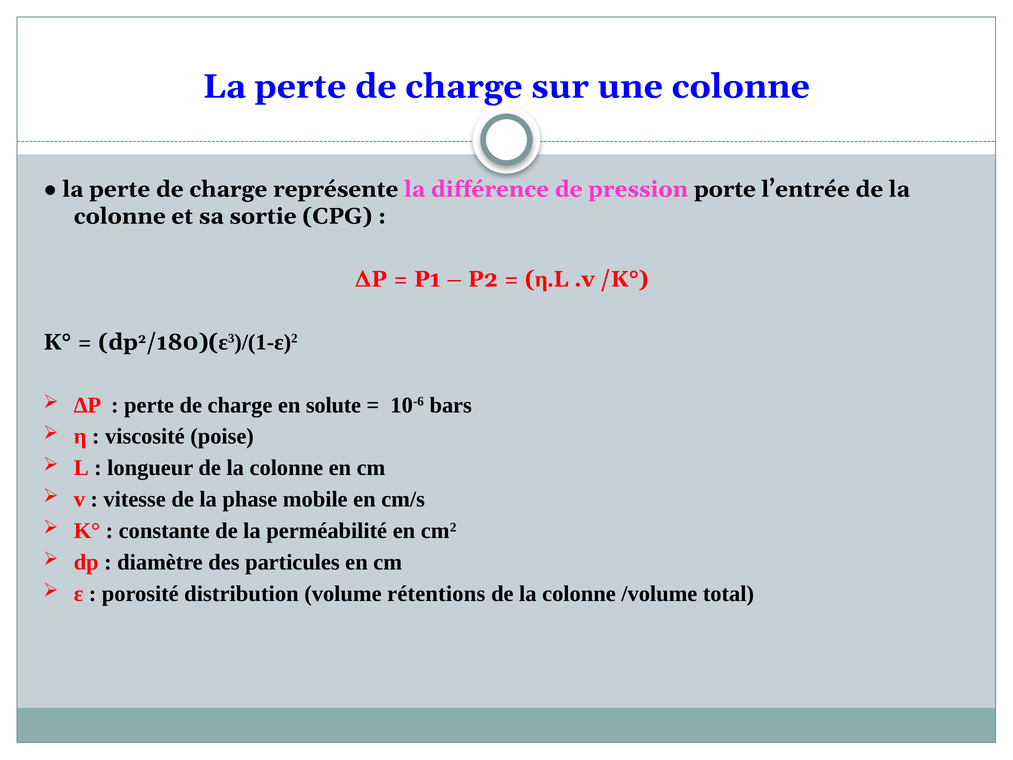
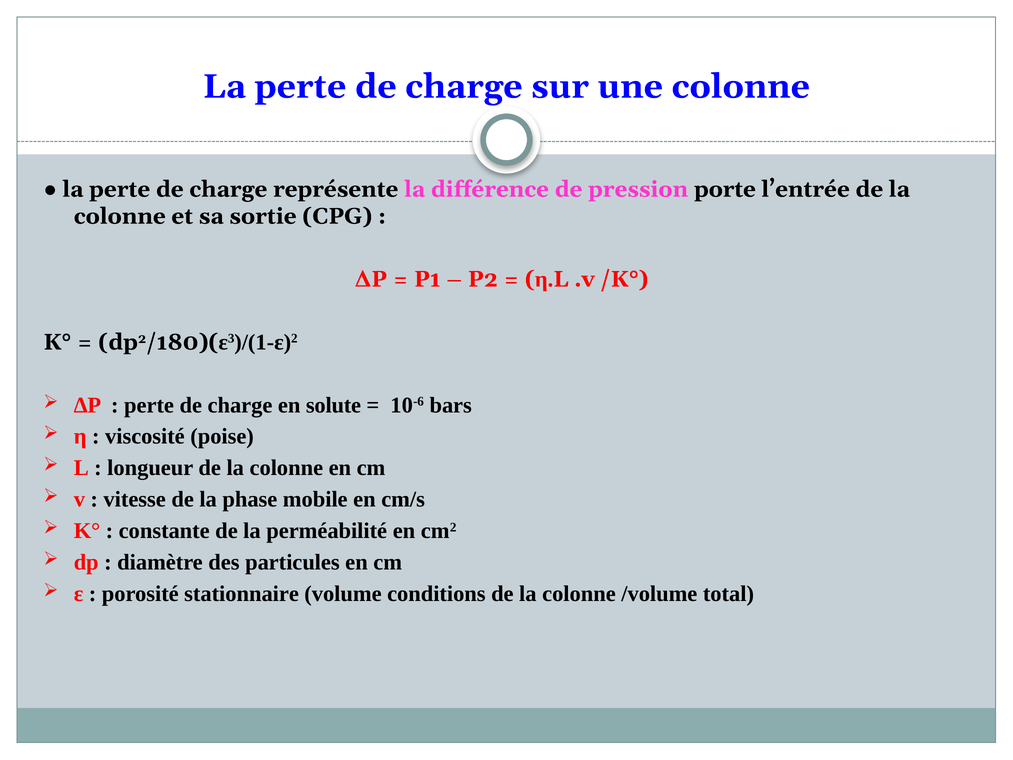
distribution: distribution -> stationnaire (242, 594)
rétentions: rétentions -> conditions (436, 594)
